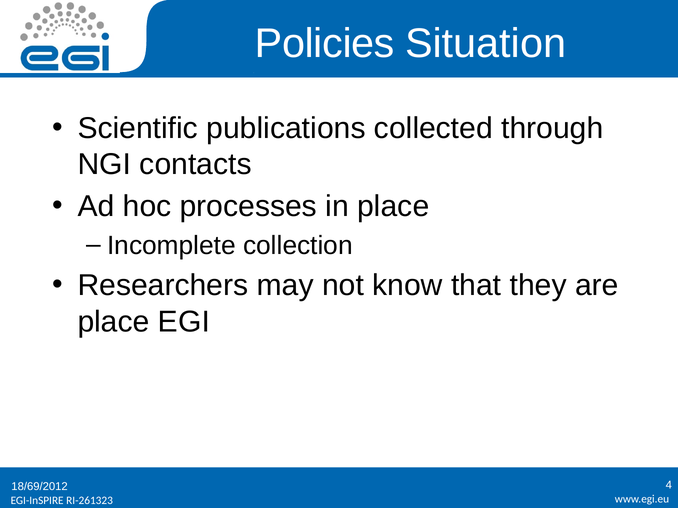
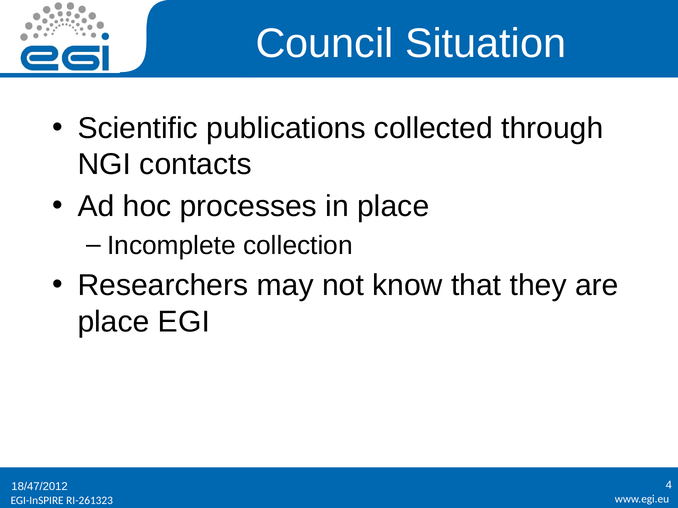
Policies: Policies -> Council (325, 44)
18/69/2012: 18/69/2012 -> 18/47/2012 (40, 487)
